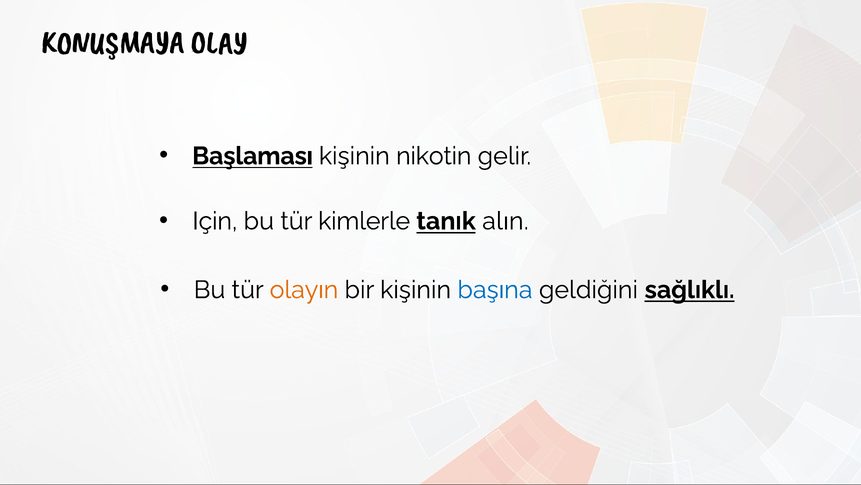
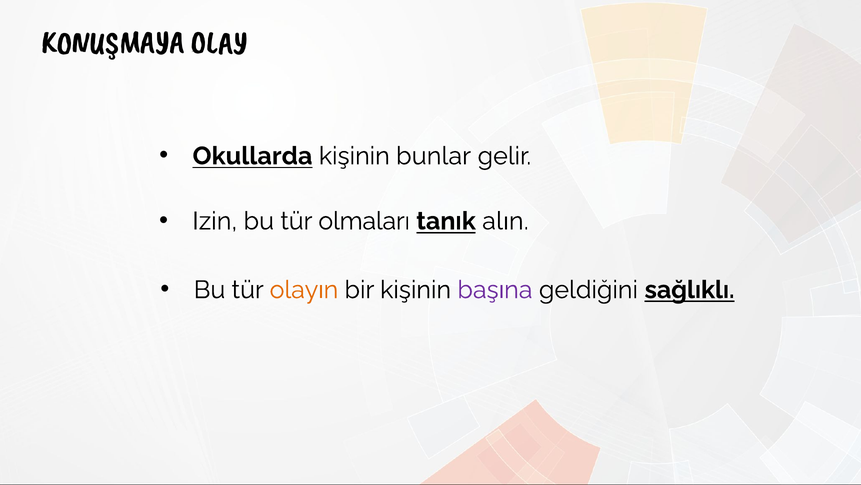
Başlaması: Başlaması -> Okullarda (252, 156)
nikotin: nikotin -> bunlar (434, 156)
Için: Için -> Izin (215, 221)
kimlerle: kimlerle -> olmaları (364, 221)
başına colour: blue -> purple (495, 289)
